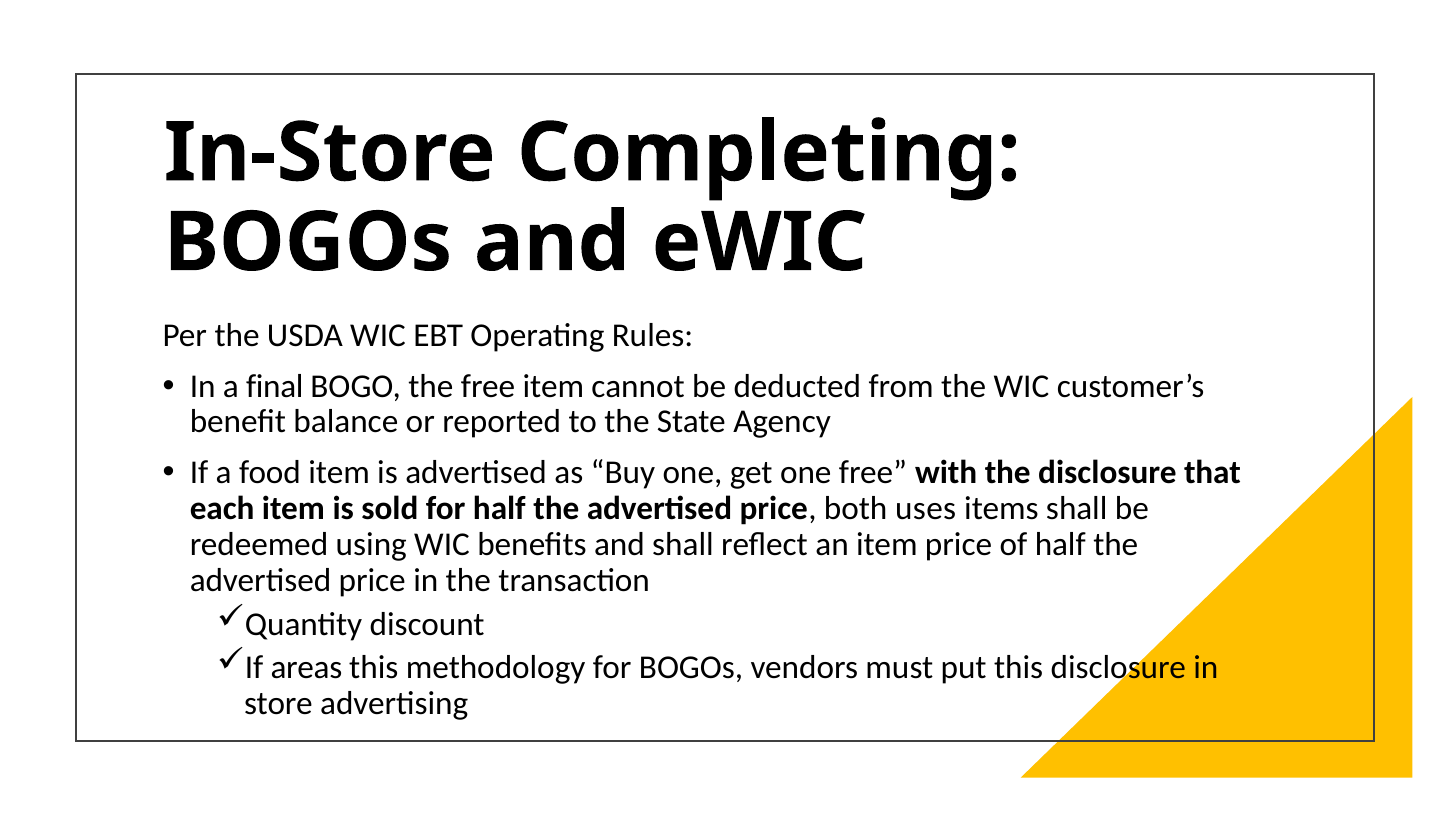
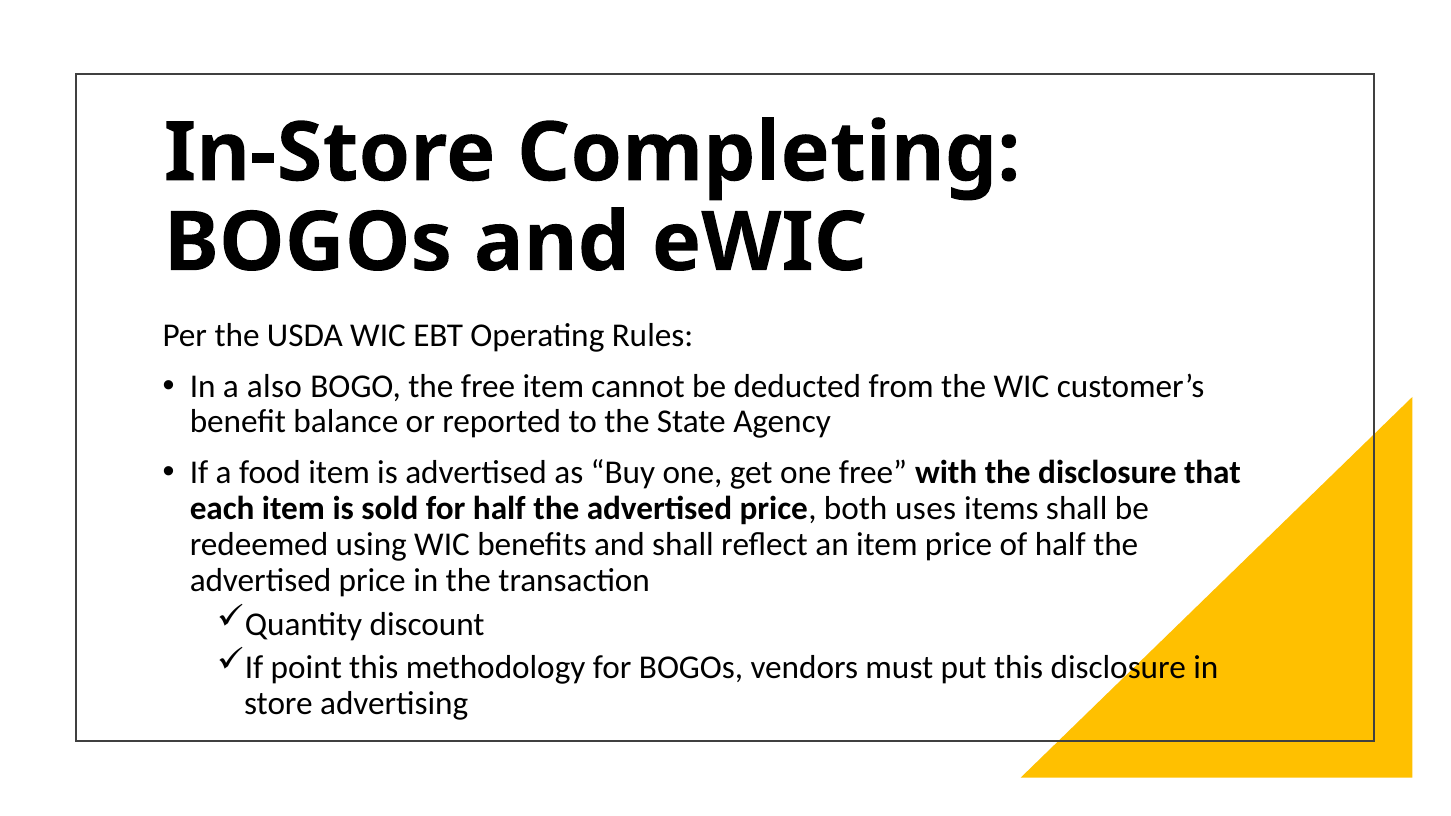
final: final -> also (274, 386)
areas: areas -> point (306, 668)
